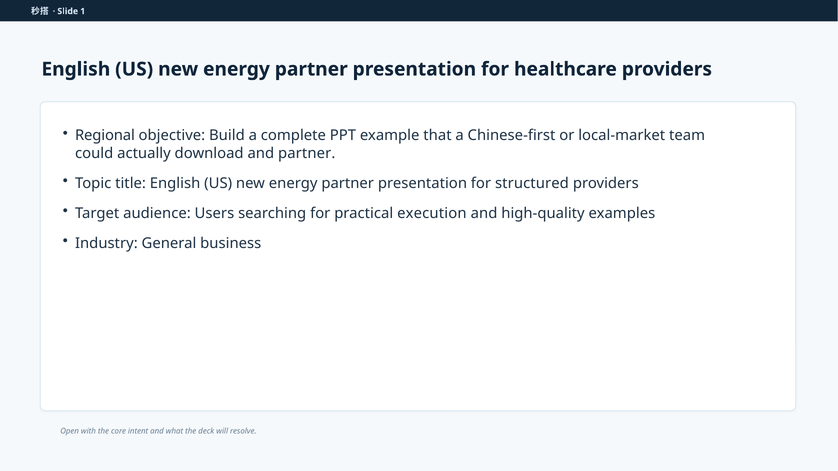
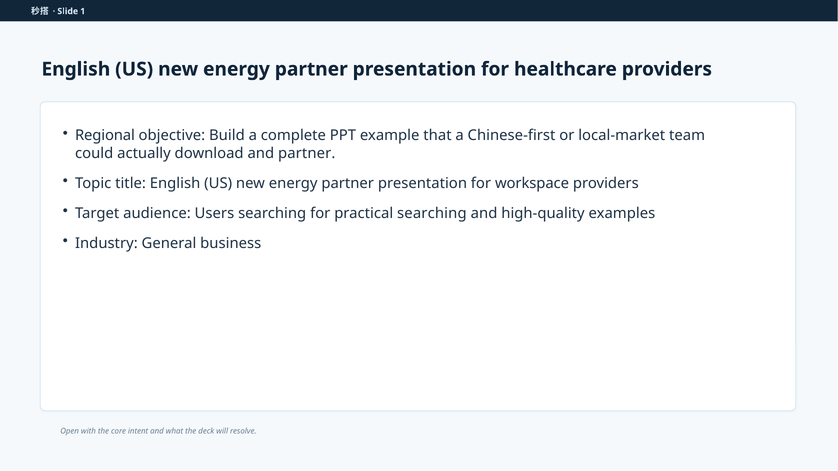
structured: structured -> workspace (532, 183)
practical execution: execution -> searching (432, 214)
